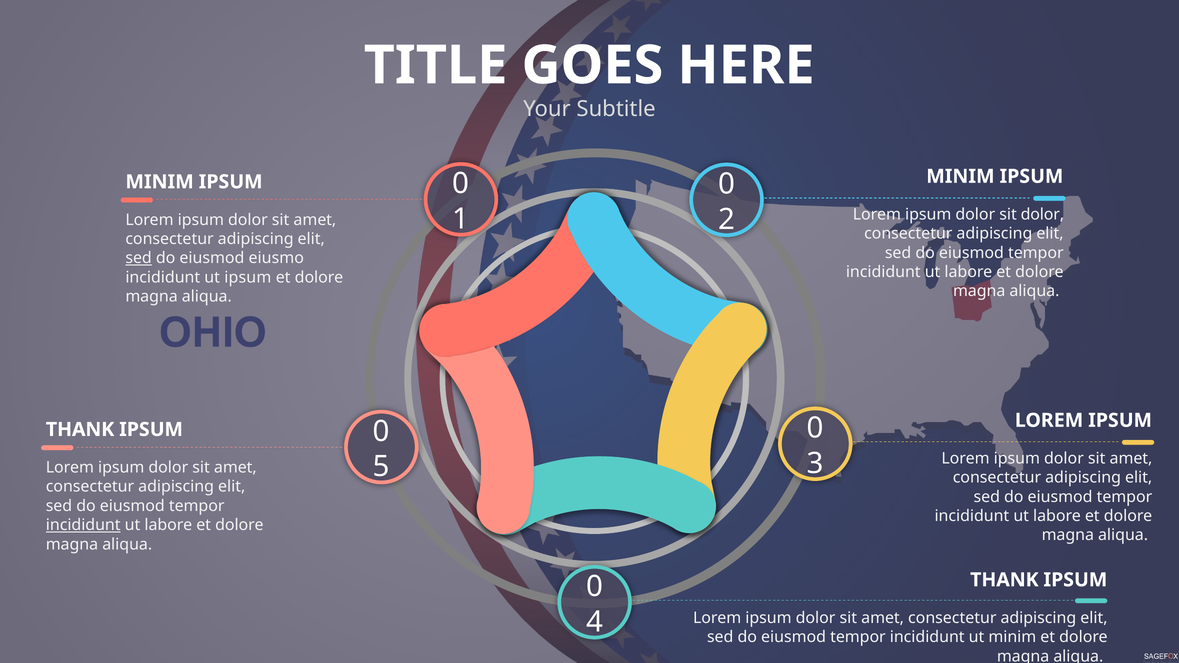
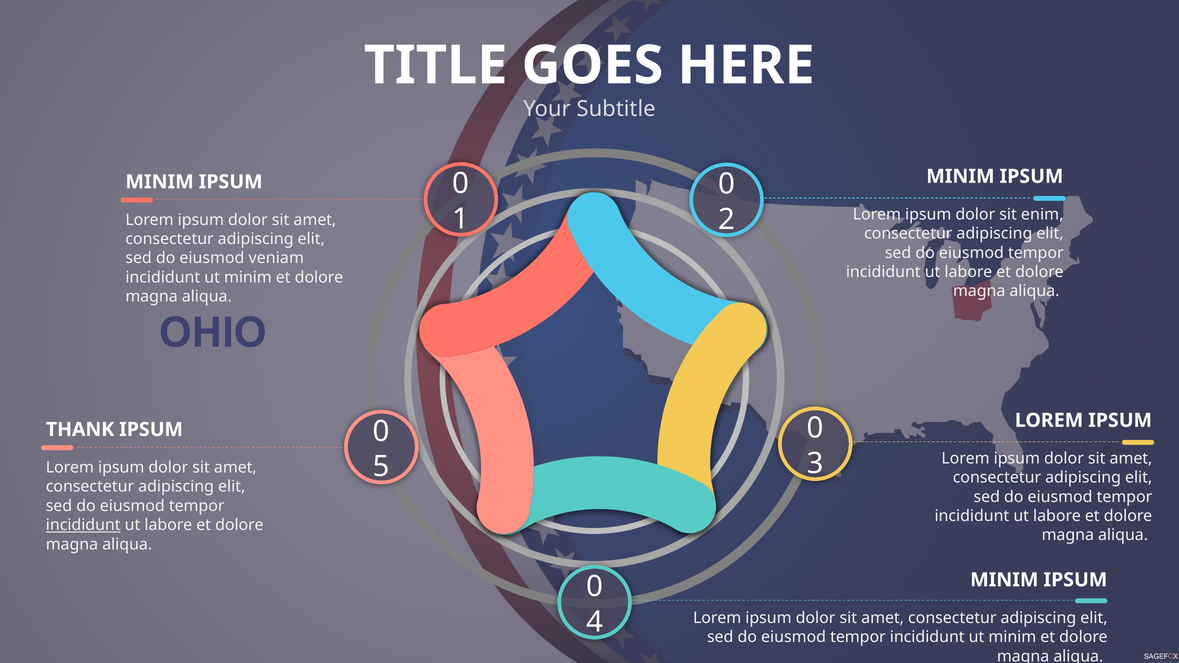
sit dolor: dolor -> enim (1042, 214)
sed underline: present -> none (139, 258)
eiusmo: eiusmo -> veniam (276, 258)
ipsum: ipsum -> minim (248, 277)
THANK: THANK -> MINIM (1004, 580)
